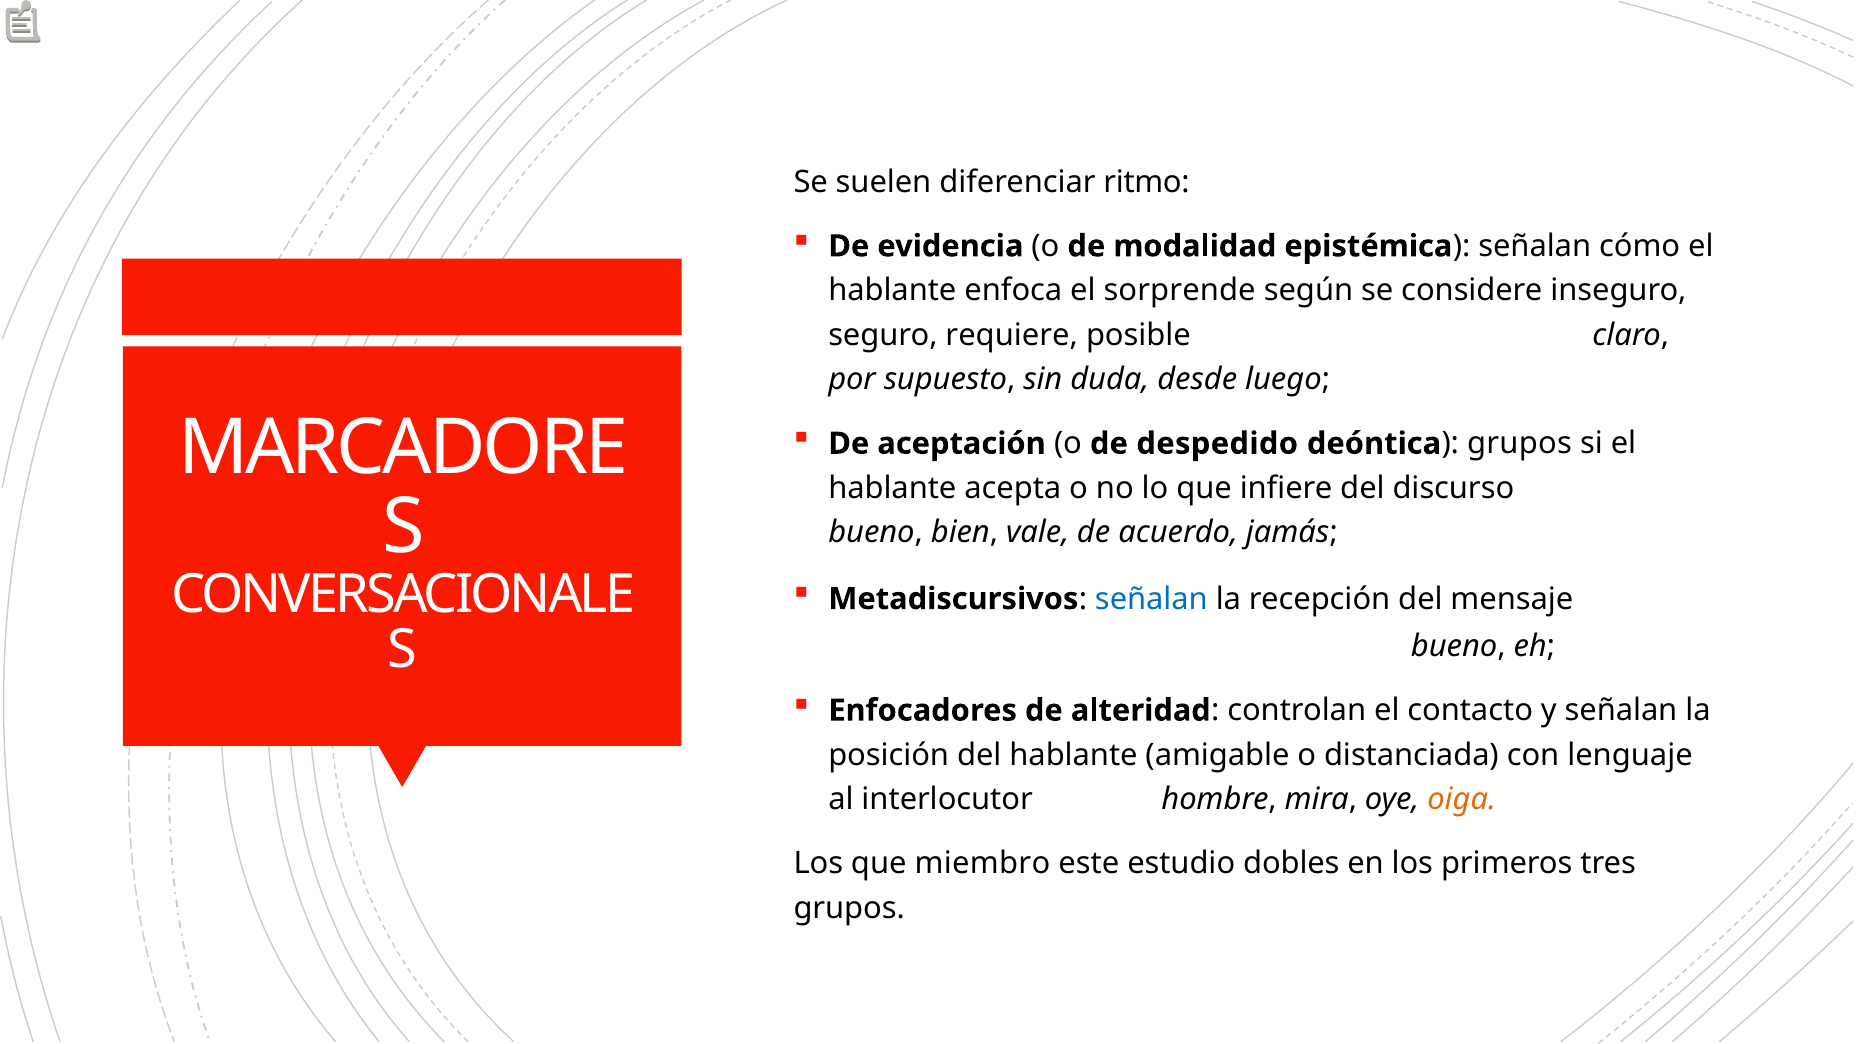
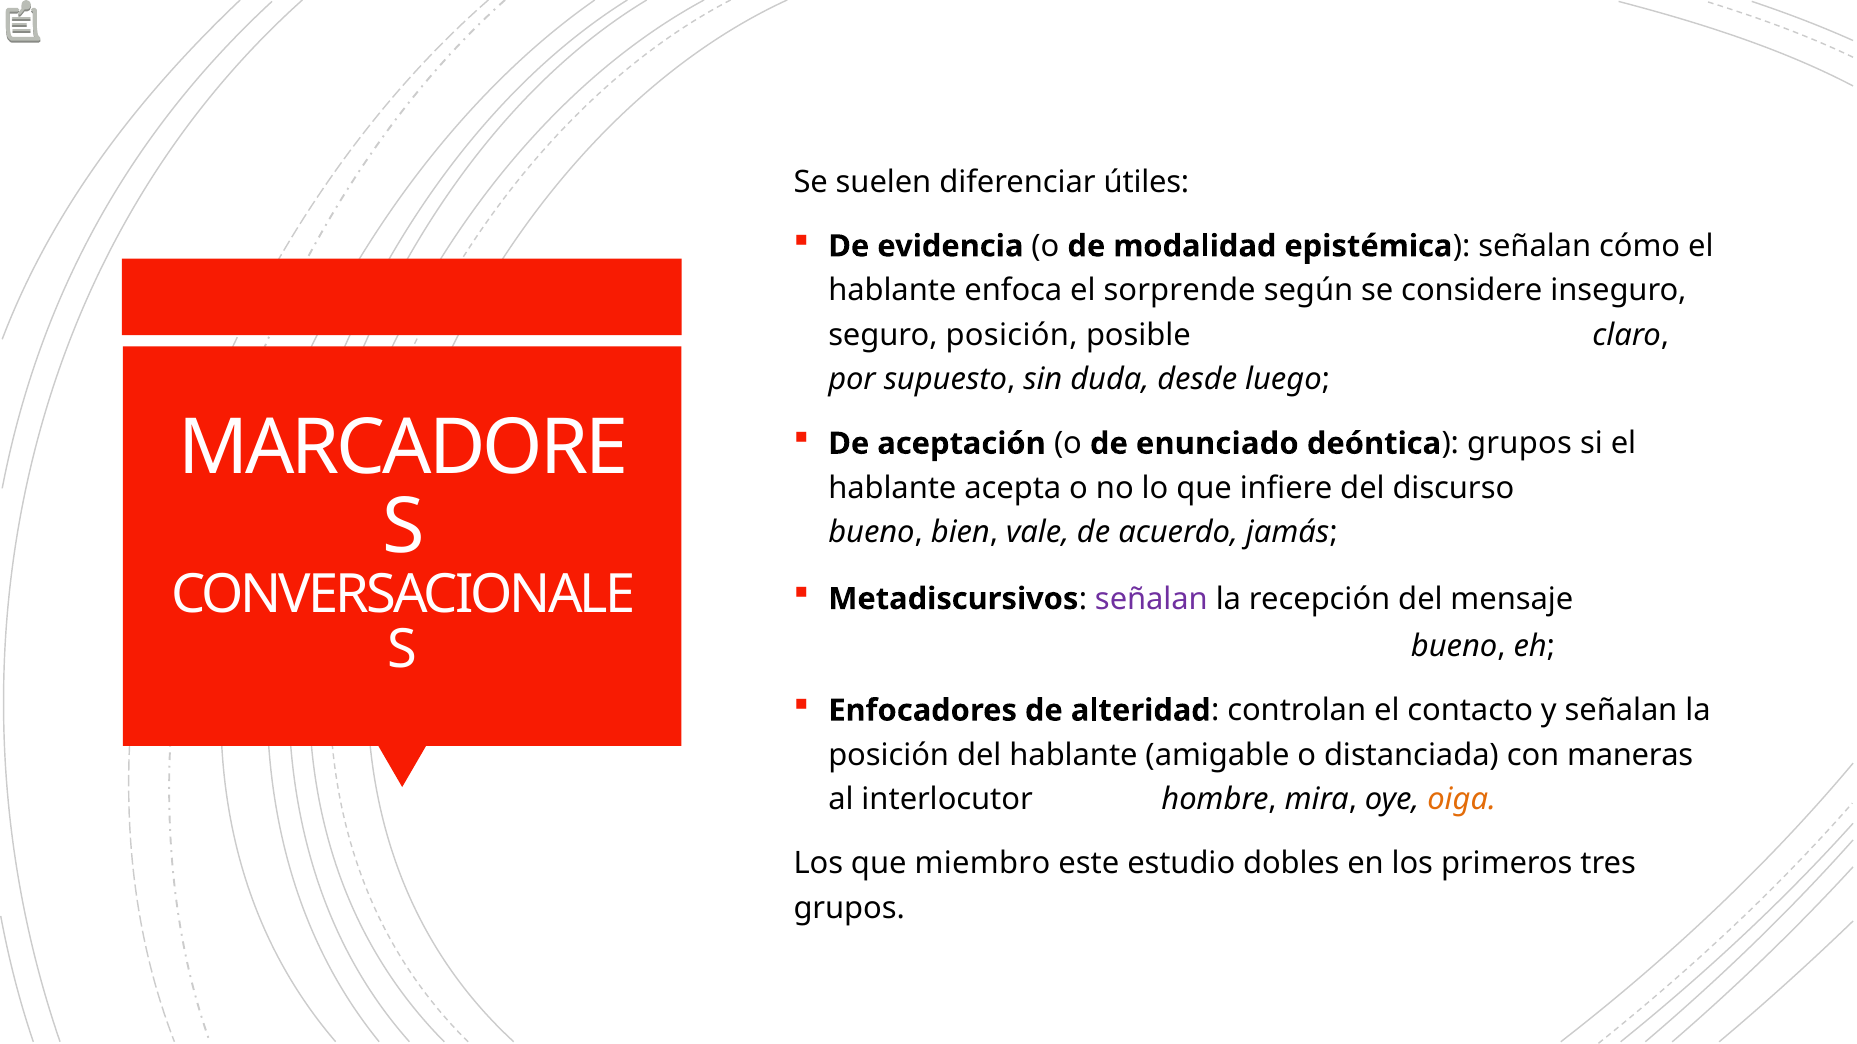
ritmo: ritmo -> útiles (1146, 182)
seguro requiere: requiere -> posición (1012, 335)
despedido: despedido -> enunciado (1217, 444)
señalan colour: blue -> purple (1151, 599)
lenguaje: lenguaje -> maneras (1630, 755)
